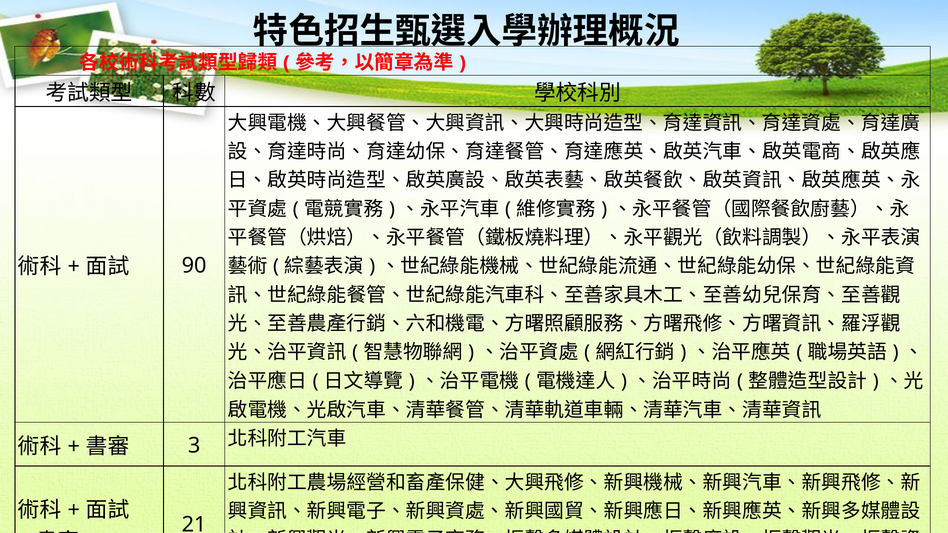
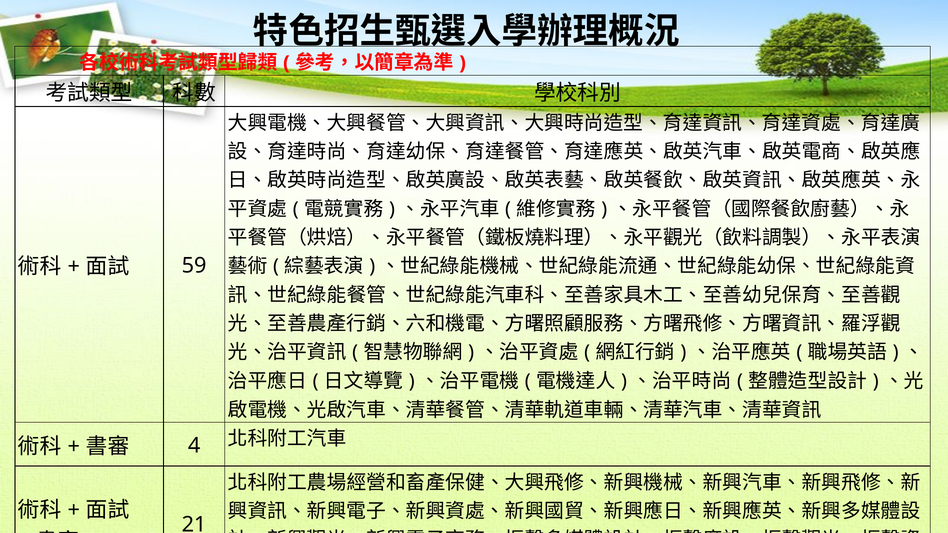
90: 90 -> 59 (194, 266)
3: 3 -> 4 (194, 446)
